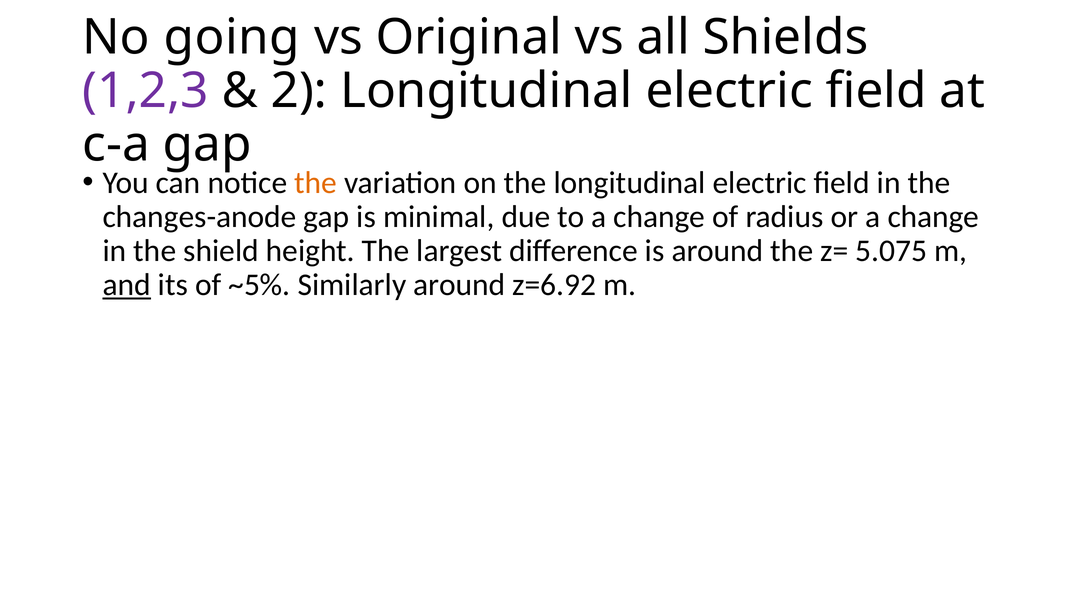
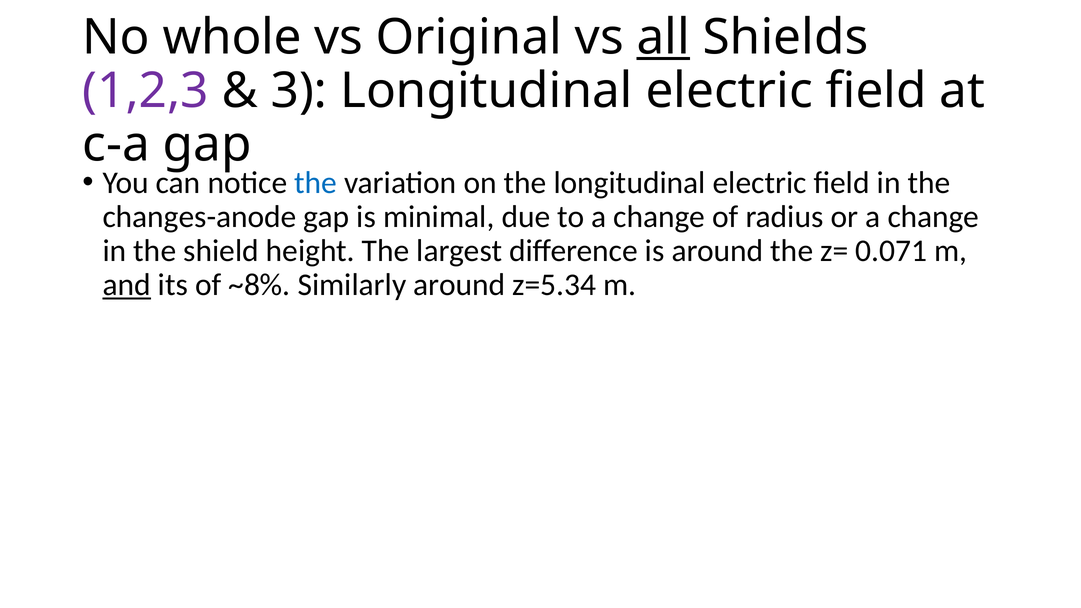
going: going -> whole (232, 37)
all underline: none -> present (663, 37)
2: 2 -> 3 (299, 91)
the colour: orange -> blue (316, 183)
5.075: 5.075 -> 0.071 (891, 251)
~5%: ~5% -> ~8% (259, 285)
z=6.92: z=6.92 -> z=5.34 (554, 285)
